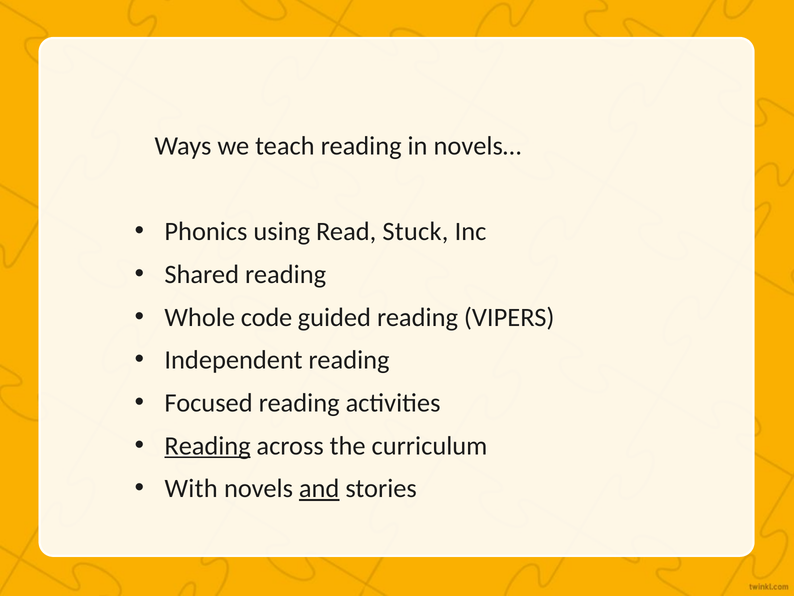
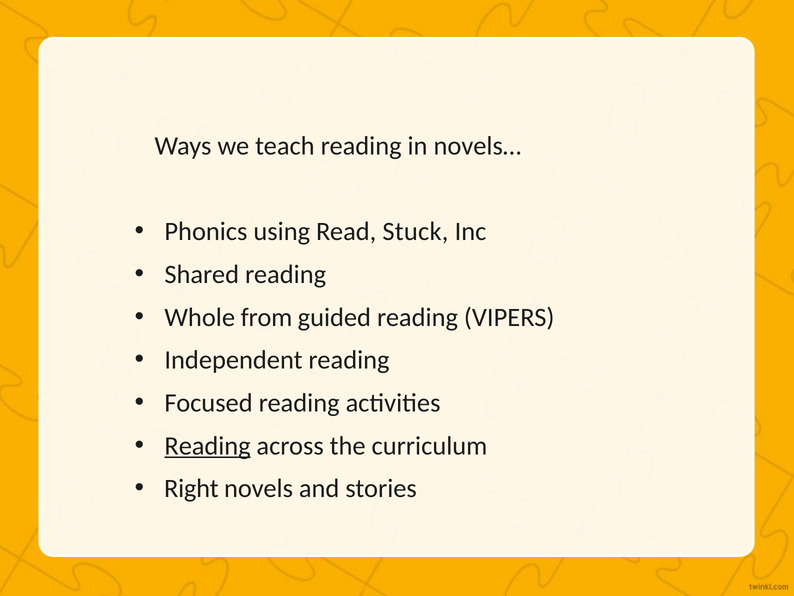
code: code -> from (267, 317)
With: With -> Right (191, 488)
and underline: present -> none (319, 488)
